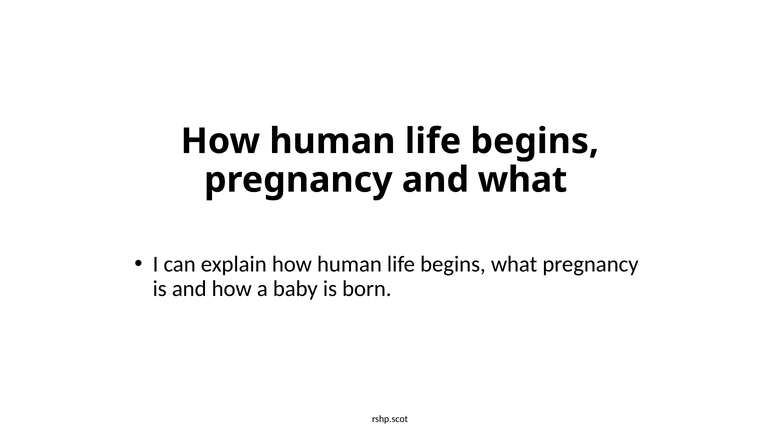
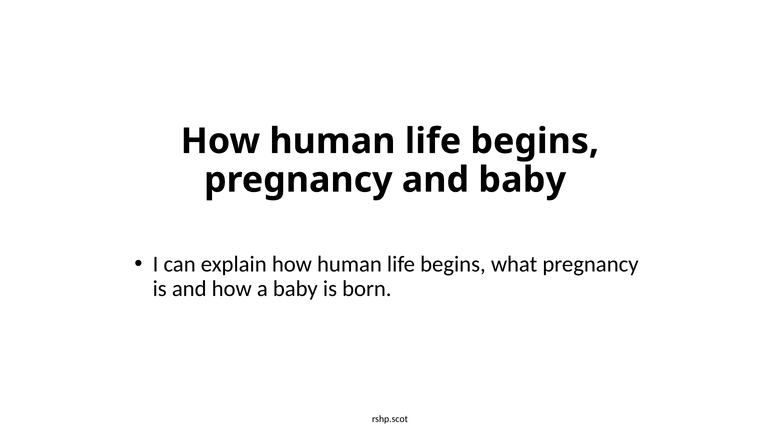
and what: what -> baby (522, 180)
